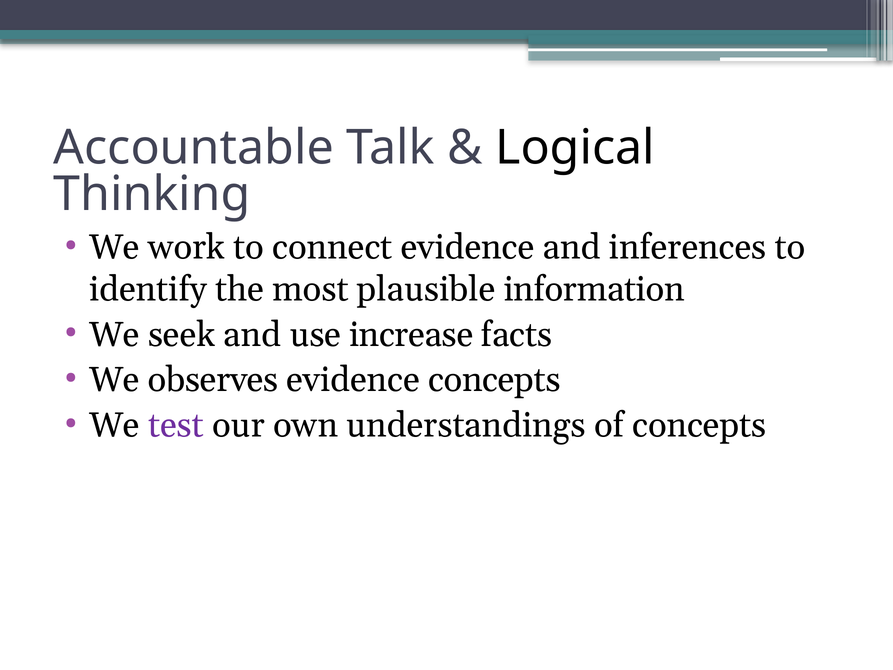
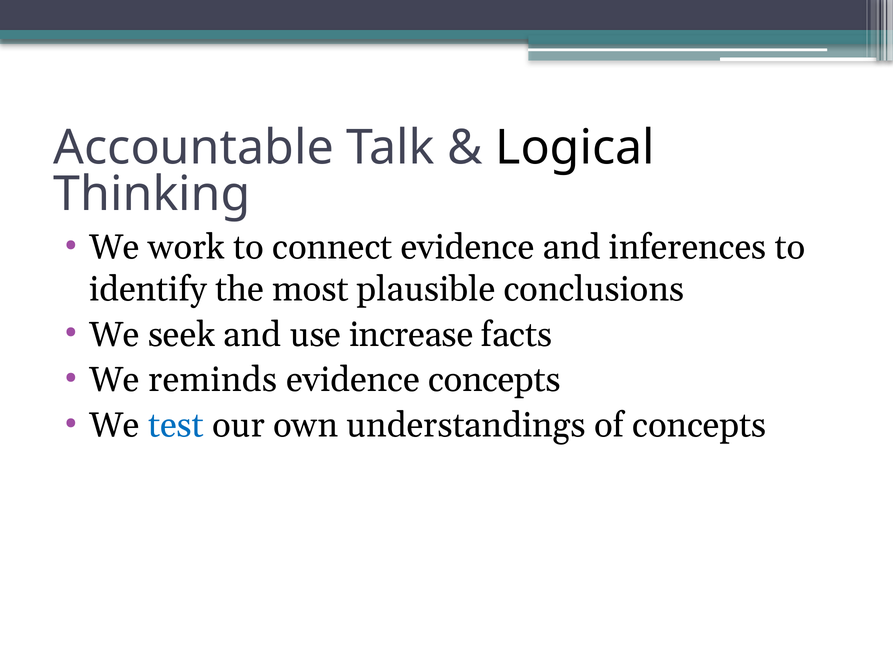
information: information -> conclusions (594, 289)
observes: observes -> reminds (213, 380)
test colour: purple -> blue (176, 425)
